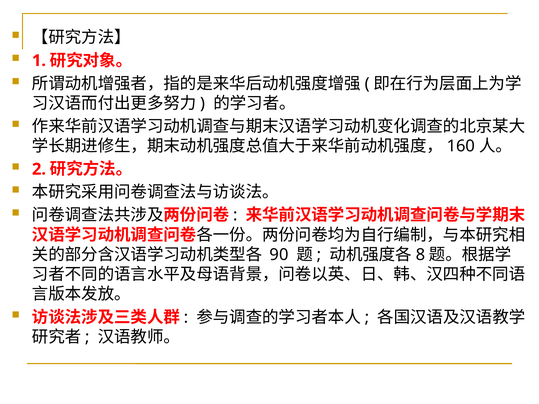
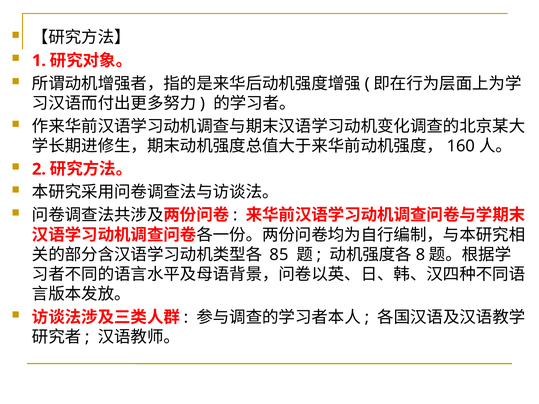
90: 90 -> 85 (279, 255)
